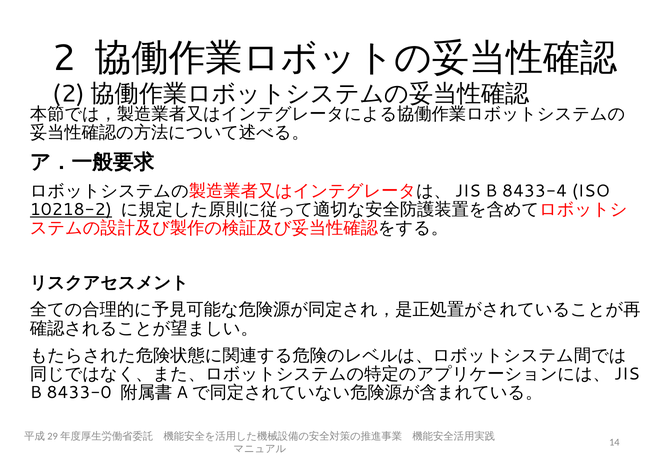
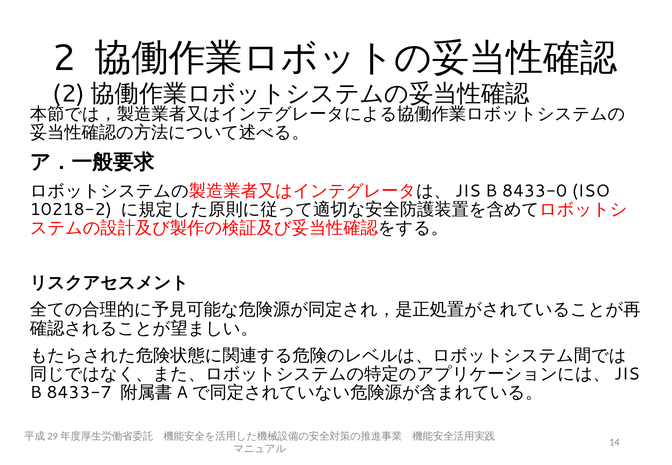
8433-4: 8433-4 -> 8433-0 (535, 191)
10218-2 underline: present -> none (71, 210)
8433-0: 8433-0 -> 8433-7 (79, 393)
